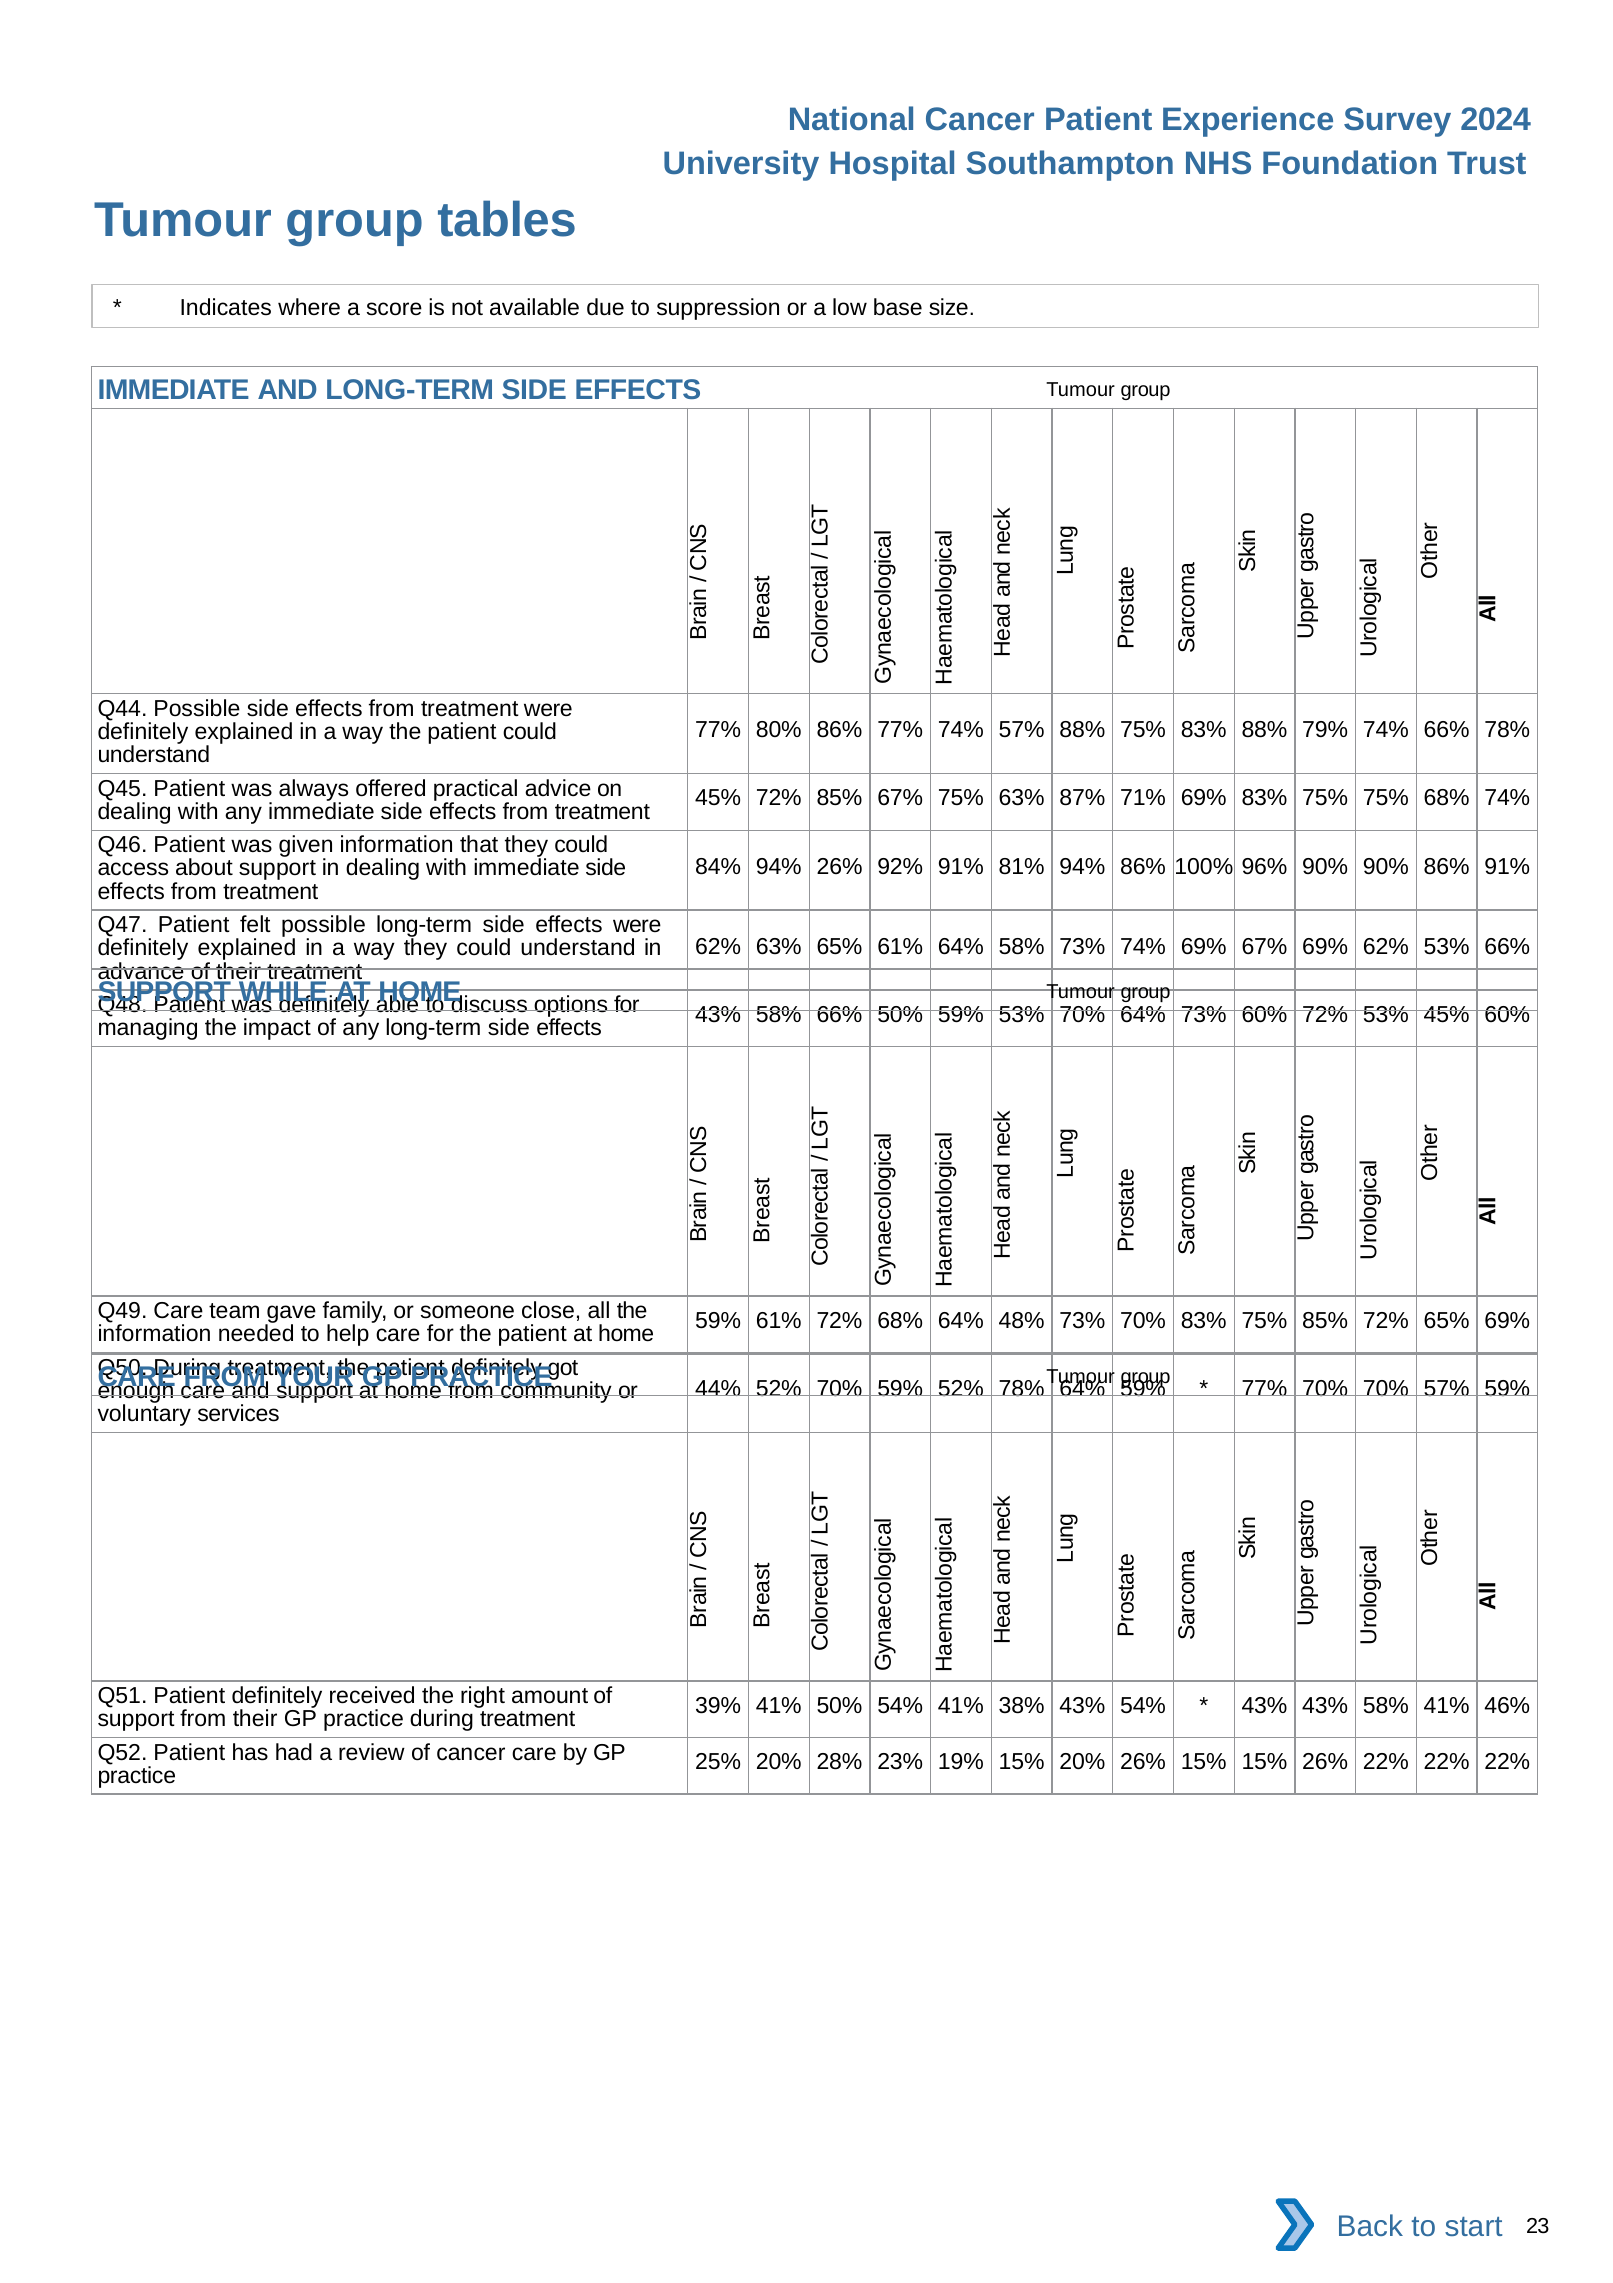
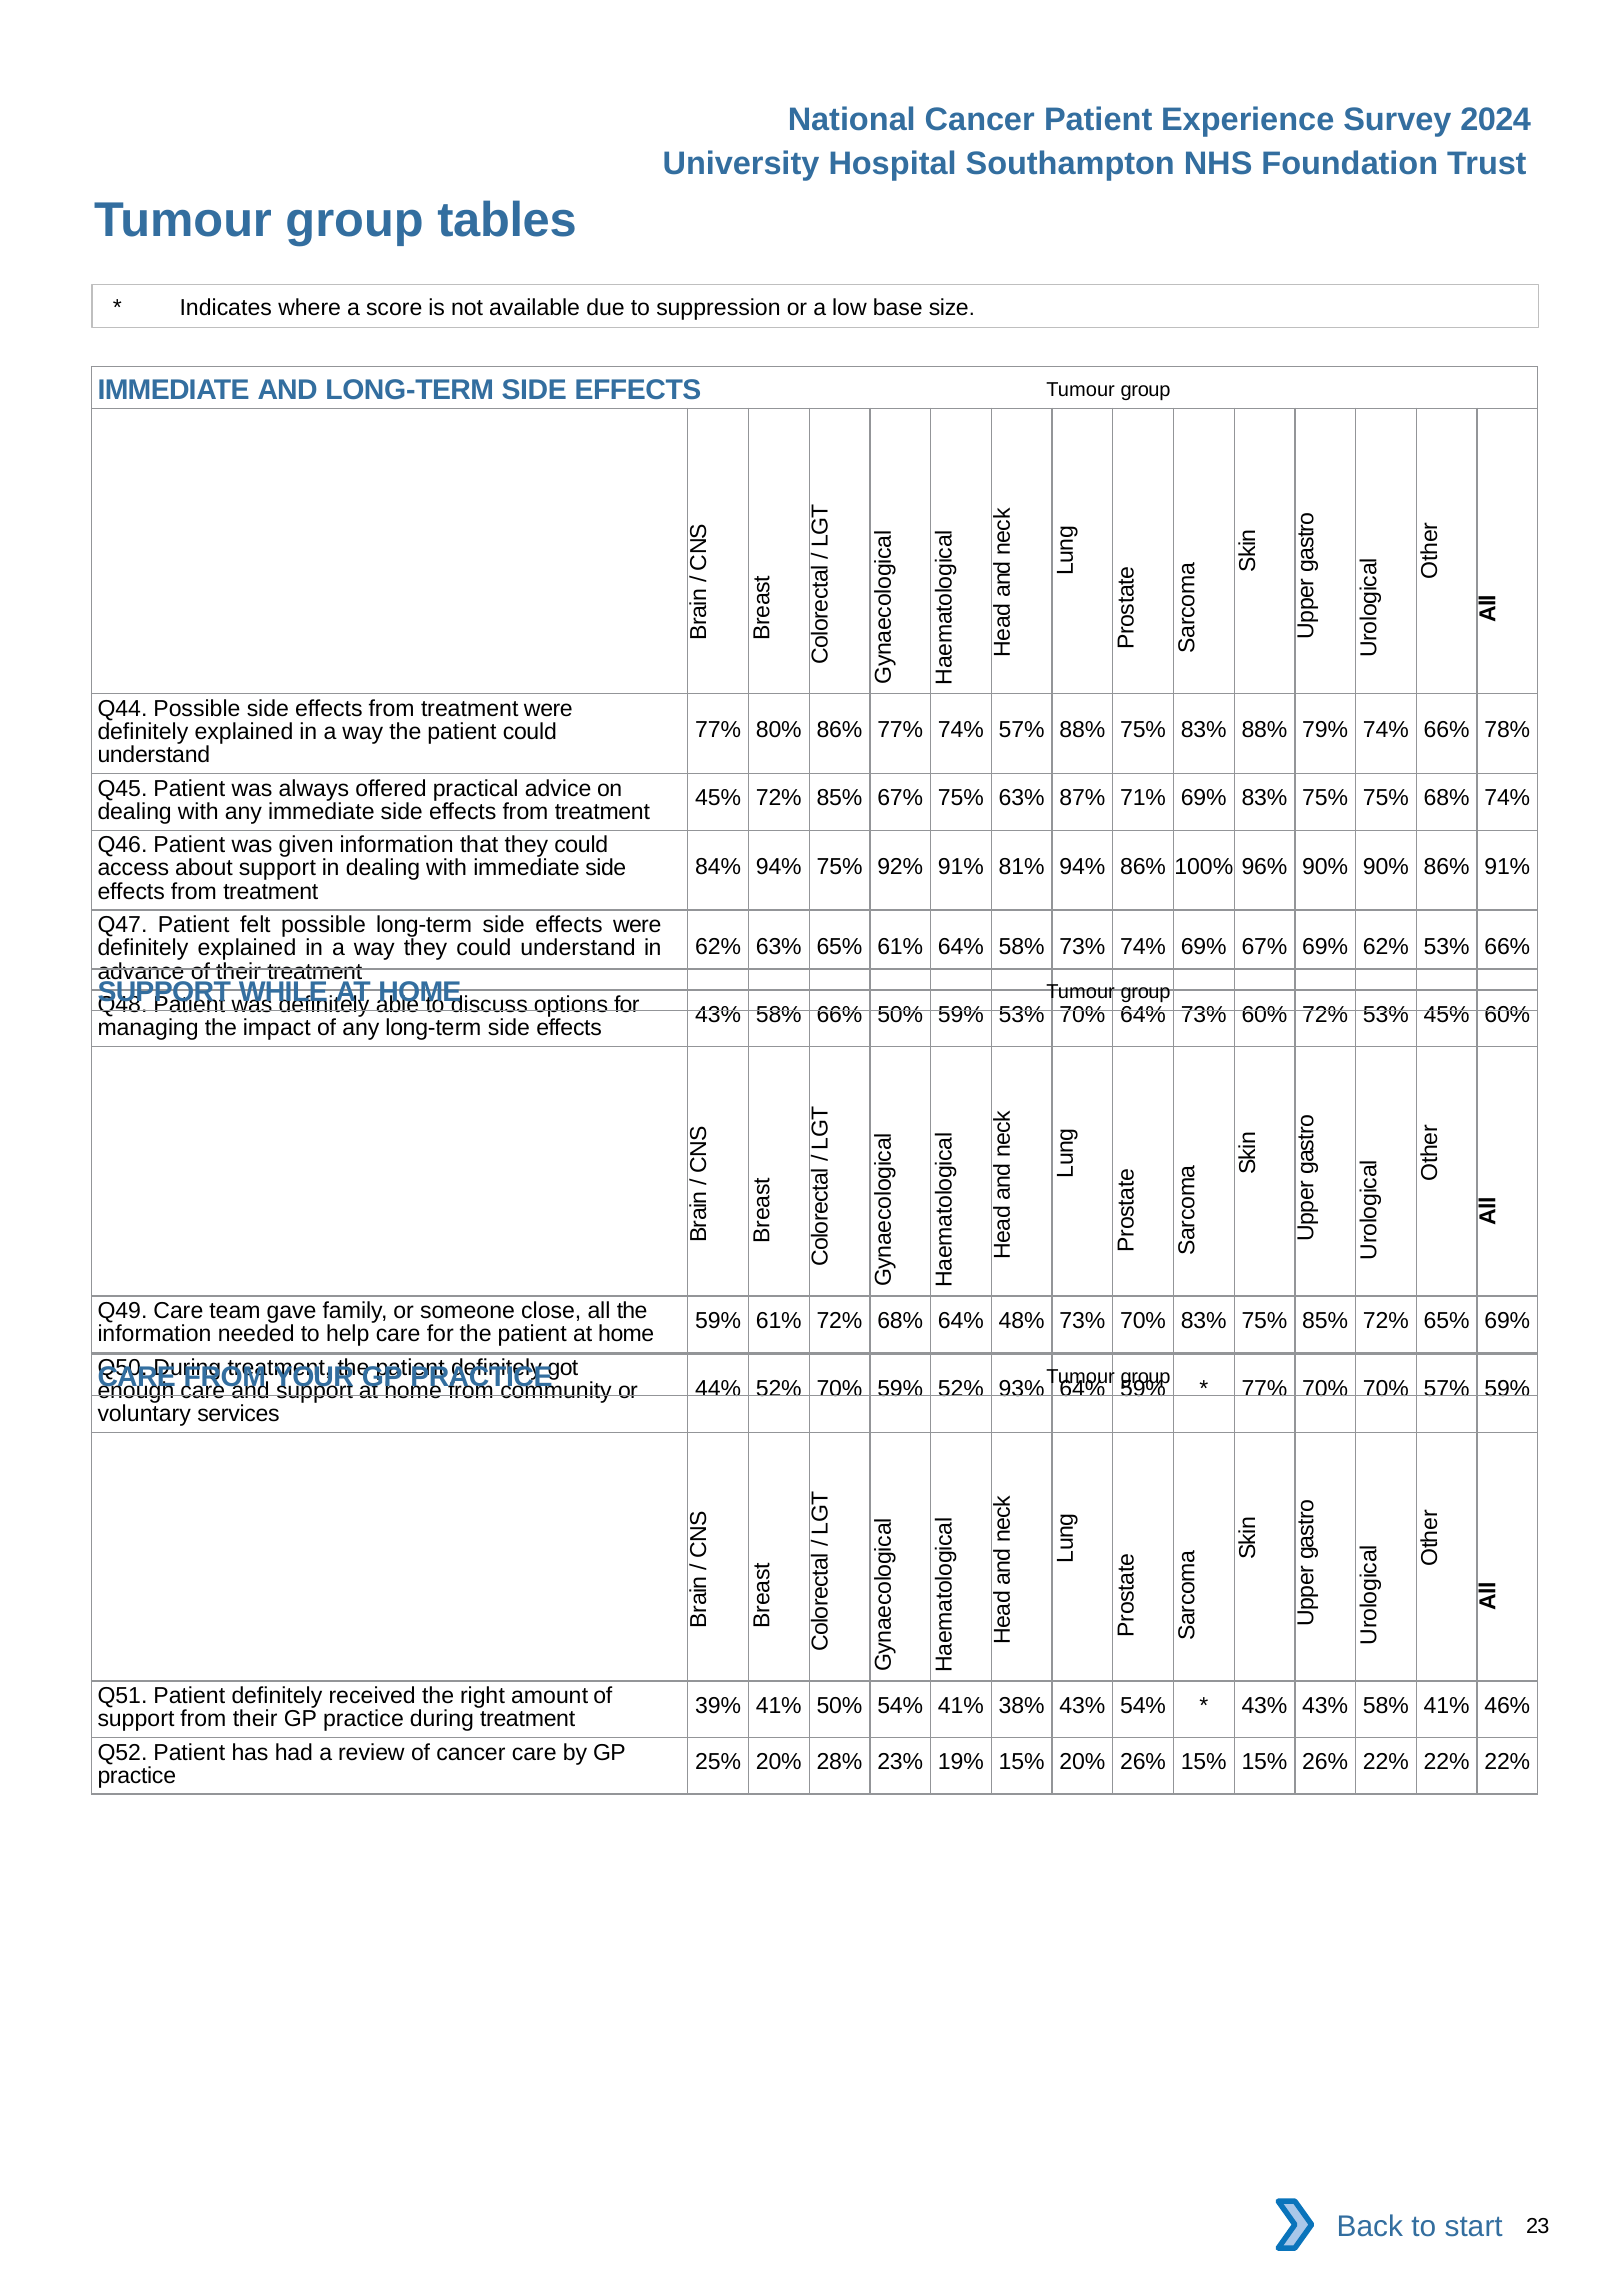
94% 26%: 26% -> 75% (840, 866)
52% 78%: 78% -> 93% (1022, 1389)
